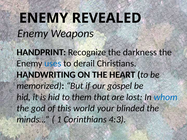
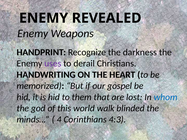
uses colour: blue -> purple (53, 64)
your: your -> walk (106, 108)
1: 1 -> 4 (59, 120)
